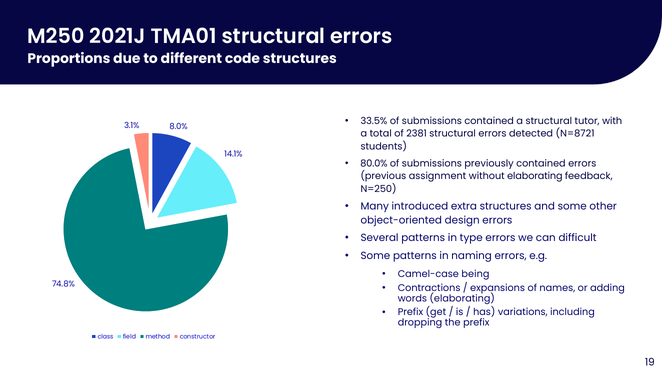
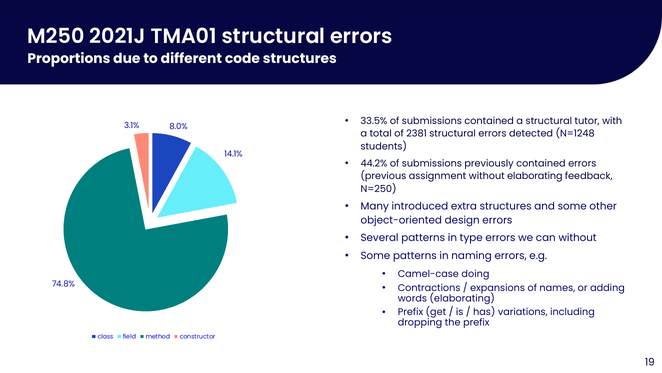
N=8721: N=8721 -> N=1248 (575, 134)
80.0%: 80.0% -> 44.2% (374, 163)
can difficult: difficult -> without (578, 238)
being: being -> doing (475, 274)
